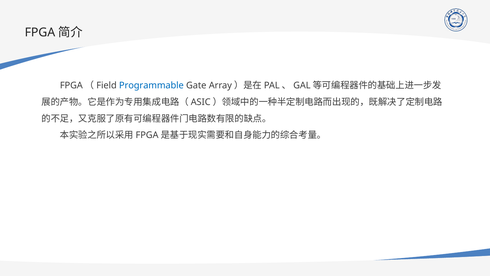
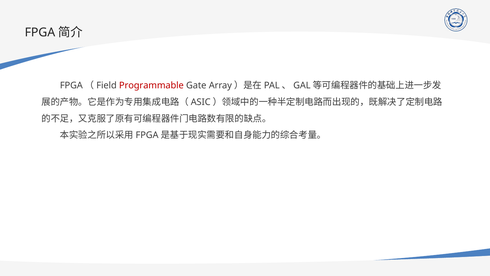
Programmable colour: blue -> red (151, 85)
